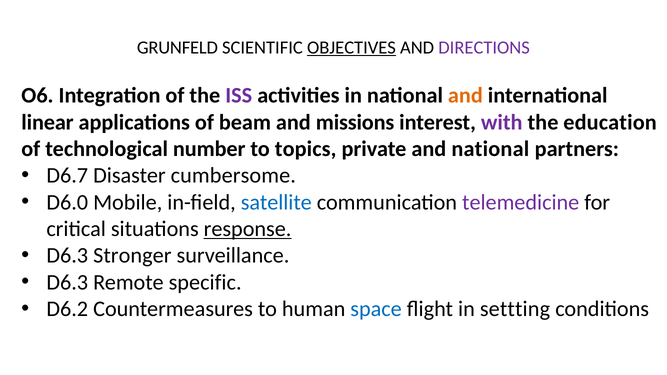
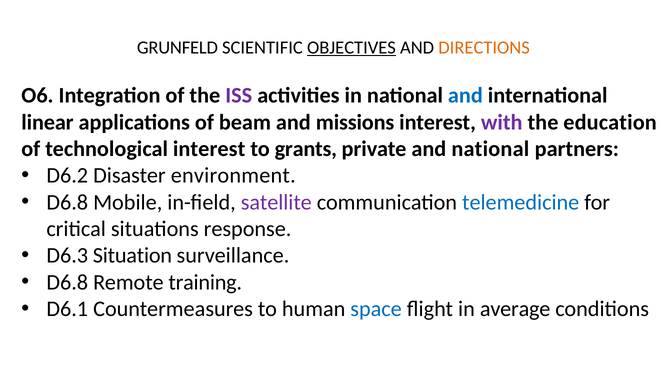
DIRECTIONS colour: purple -> orange (484, 48)
and colour: orange -> blue (465, 96)
technological number: number -> interest (209, 149)
topics: topics -> grants (306, 149)
D6.7: D6.7 -> D6.2 (67, 176)
cumbersome: cumbersome -> environment (233, 176)
D6.0: D6.0 -> D6.8 (67, 202)
satellite colour: blue -> purple (276, 202)
telemedicine colour: purple -> blue (521, 202)
response underline: present -> none (248, 229)
Stronger: Stronger -> Situation (132, 256)
D6.3: D6.3 -> D6.8 (67, 282)
specific: specific -> training (205, 282)
D6.2: D6.2 -> D6.1 (67, 309)
settting: settting -> average (515, 309)
